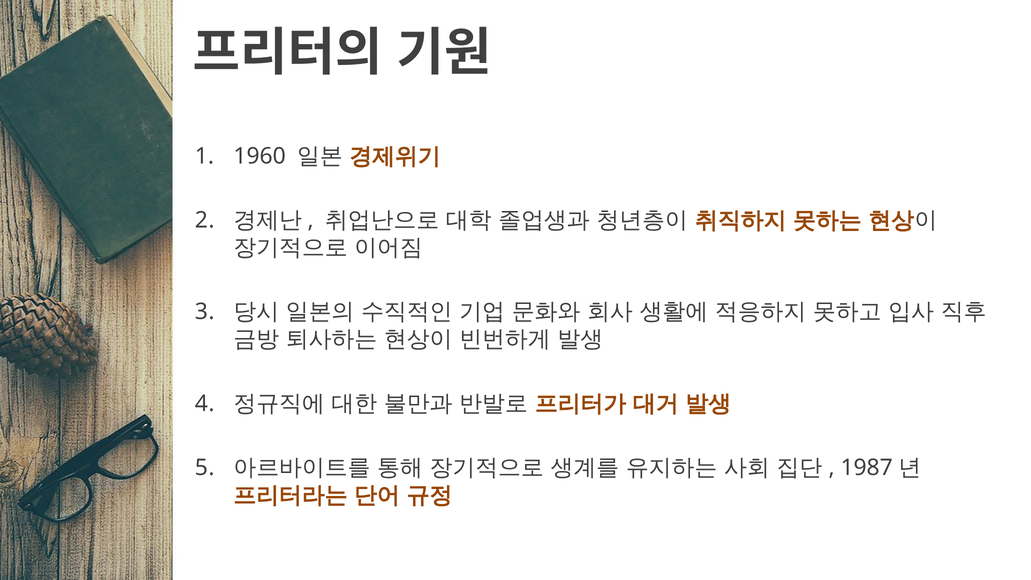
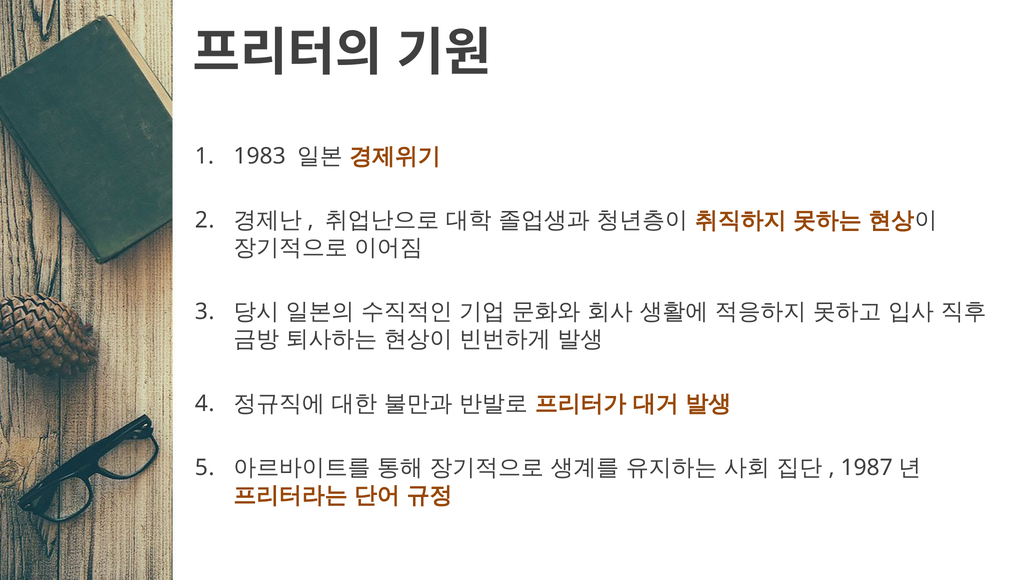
1960: 1960 -> 1983 (260, 156)
